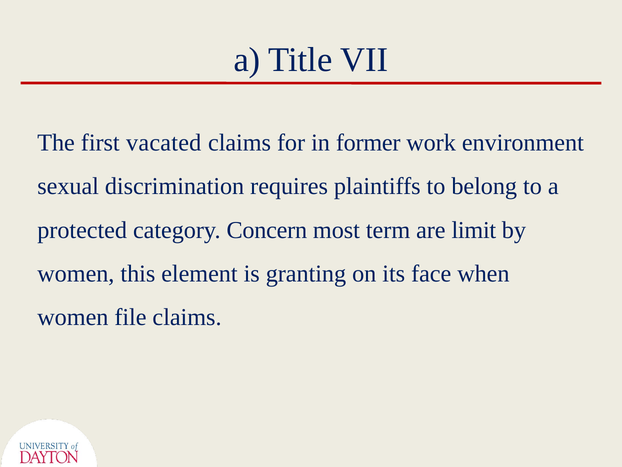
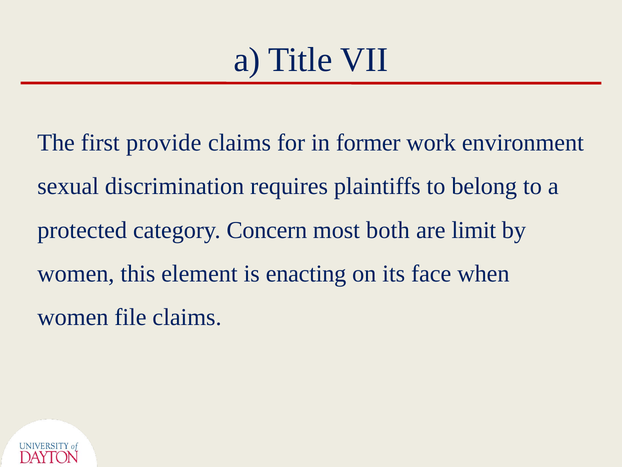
vacated: vacated -> provide (164, 143)
term: term -> both (388, 230)
granting: granting -> enacting (306, 273)
